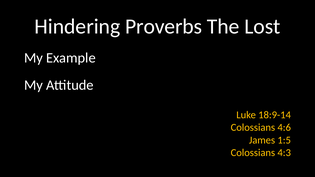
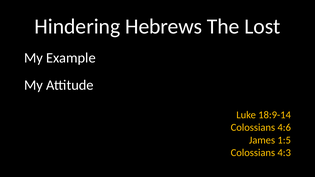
Proverbs: Proverbs -> Hebrews (164, 26)
